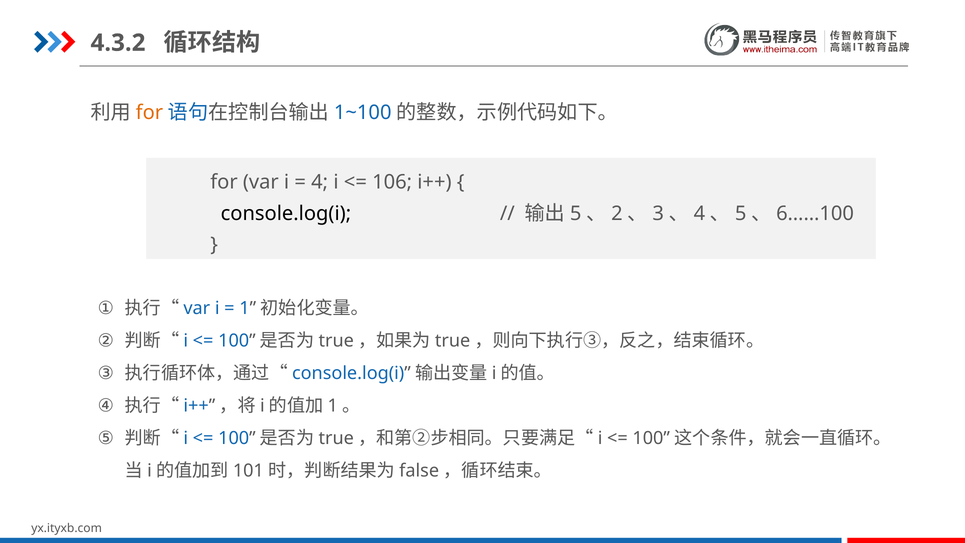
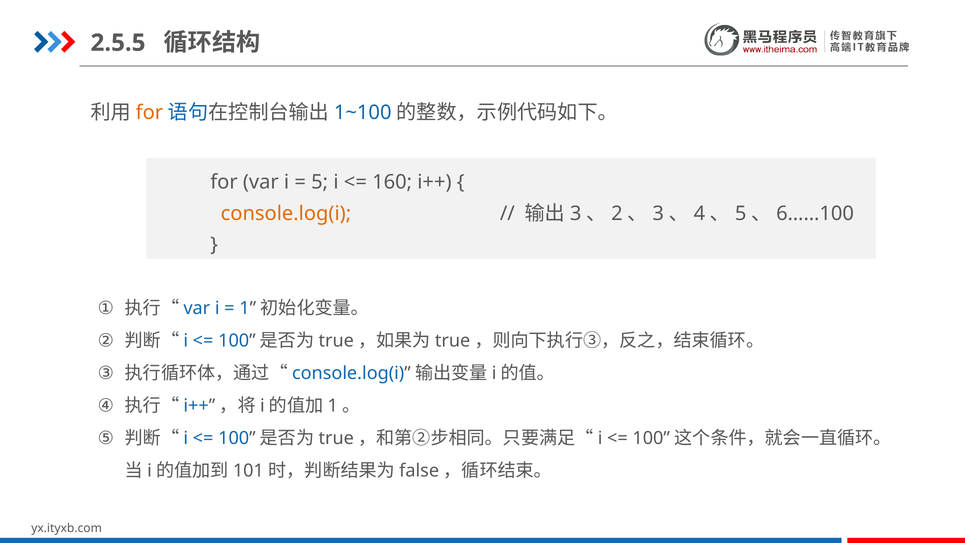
4.3.2: 4.3.2 -> 2.5.5 (118, 43)
4: 4 -> 5 (320, 182)
106: 106 -> 160 (392, 182)
console.log(i colour: black -> orange (286, 213)
5: 5 -> 3 (576, 213)
